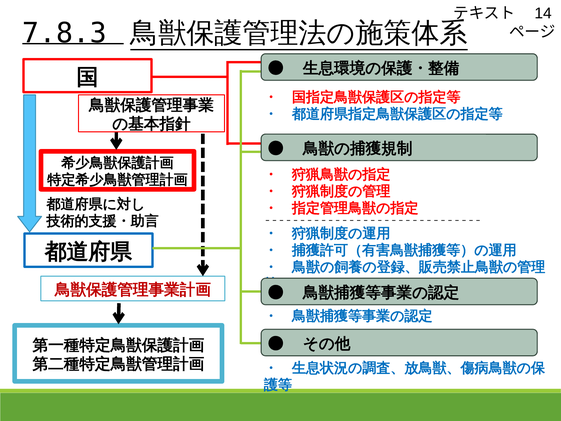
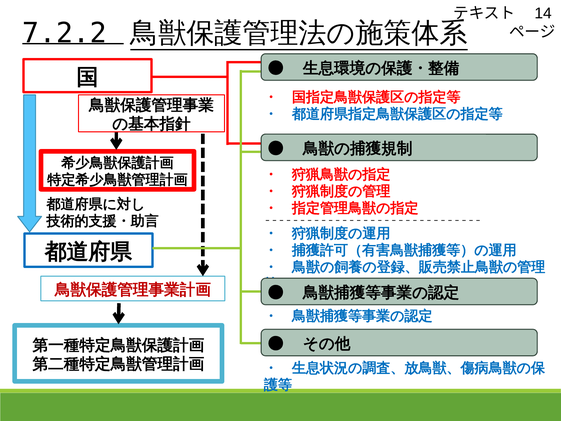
7.8.3: 7.8.3 -> 7.2.2 (64, 33)
